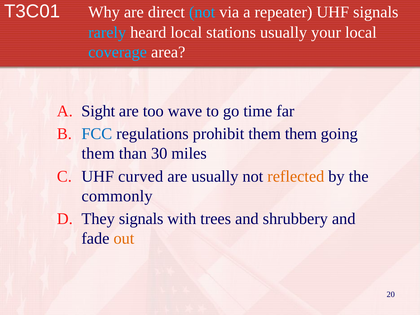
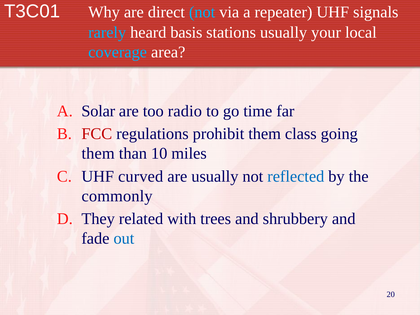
heard local: local -> basis (186, 33)
Sight: Sight -> Solar (98, 111)
wave: wave -> radio (185, 111)
FCC colour: blue -> red (97, 134)
them them: them -> class (301, 134)
30: 30 -> 10 (159, 154)
reflected colour: orange -> blue (296, 176)
They signals: signals -> related (141, 219)
out colour: orange -> blue (124, 239)
